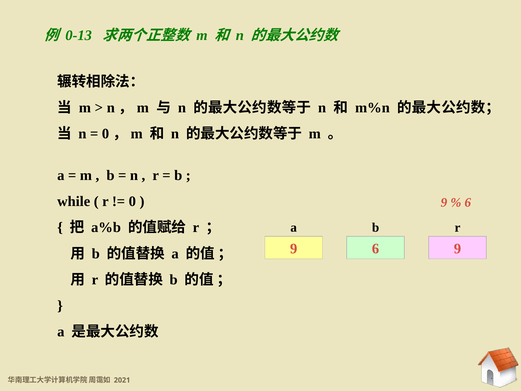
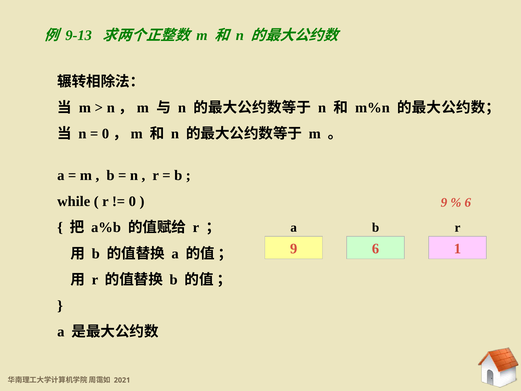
0-13: 0-13 -> 9-13 (79, 35)
6 9: 9 -> 1 (457, 248)
